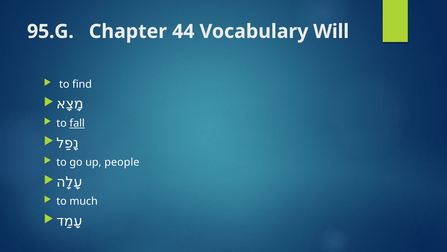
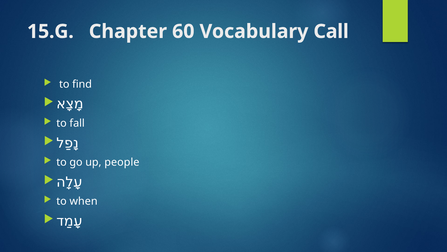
95.G: 95.G -> 15.G (50, 31)
44: 44 -> 60 (183, 31)
Will: Will -> Call (331, 31)
fall underline: present -> none (77, 123)
much: much -> when (84, 201)
